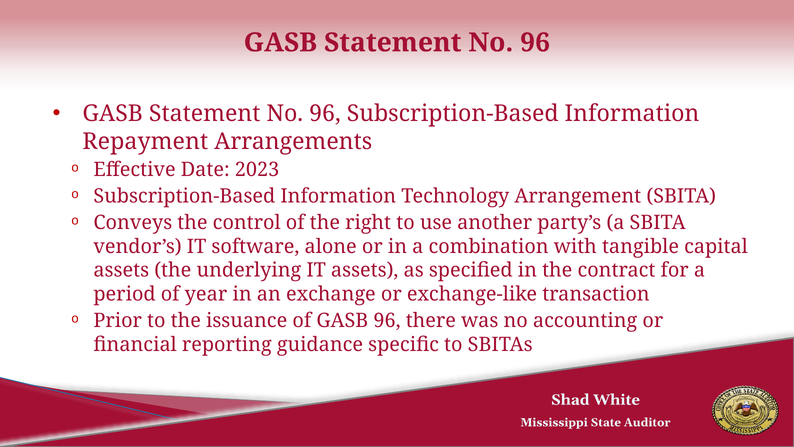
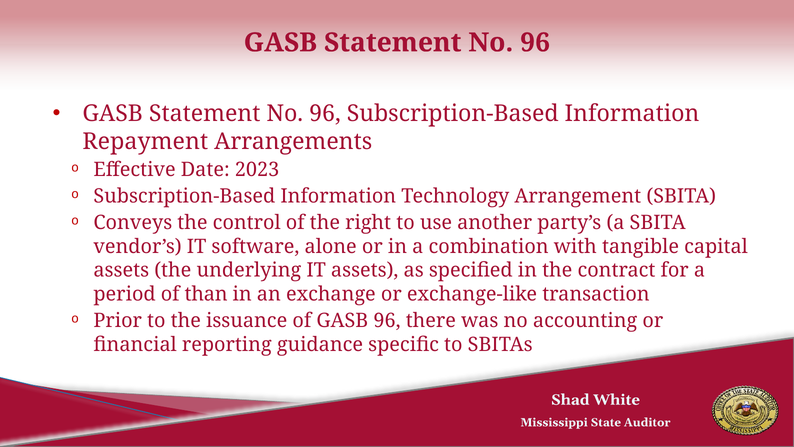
year: year -> than (206, 294)
